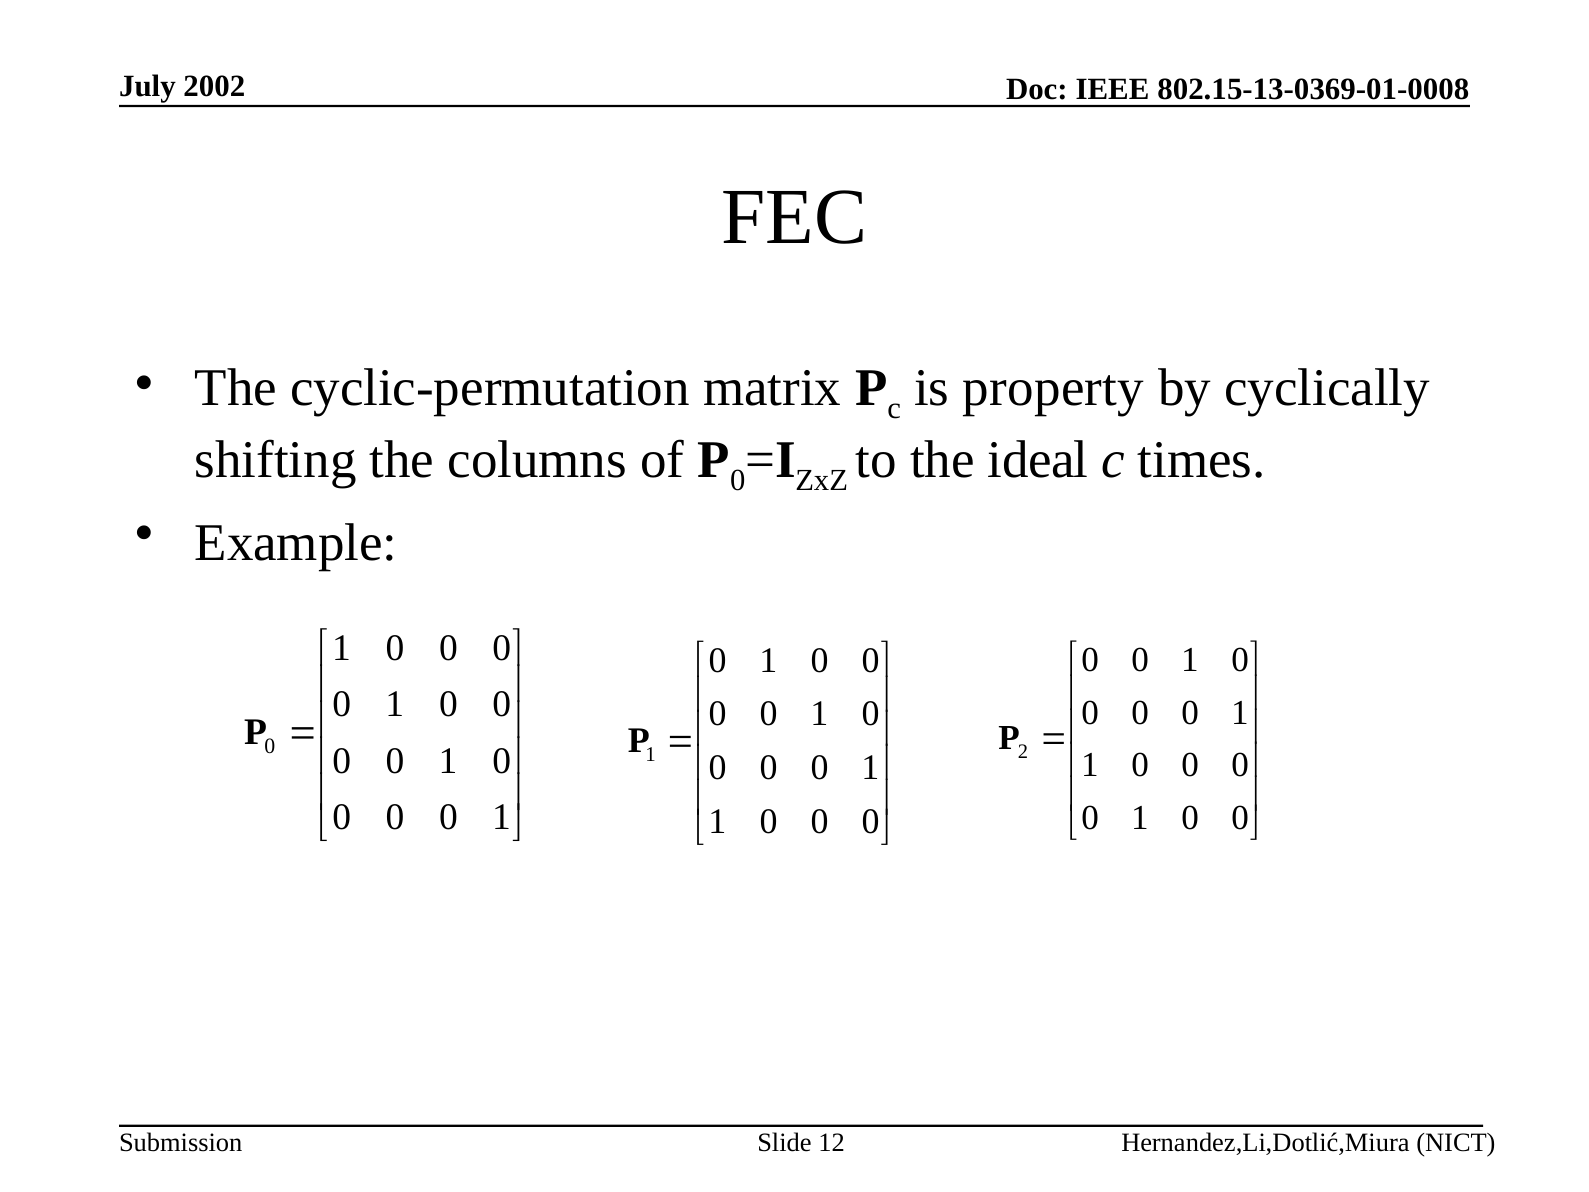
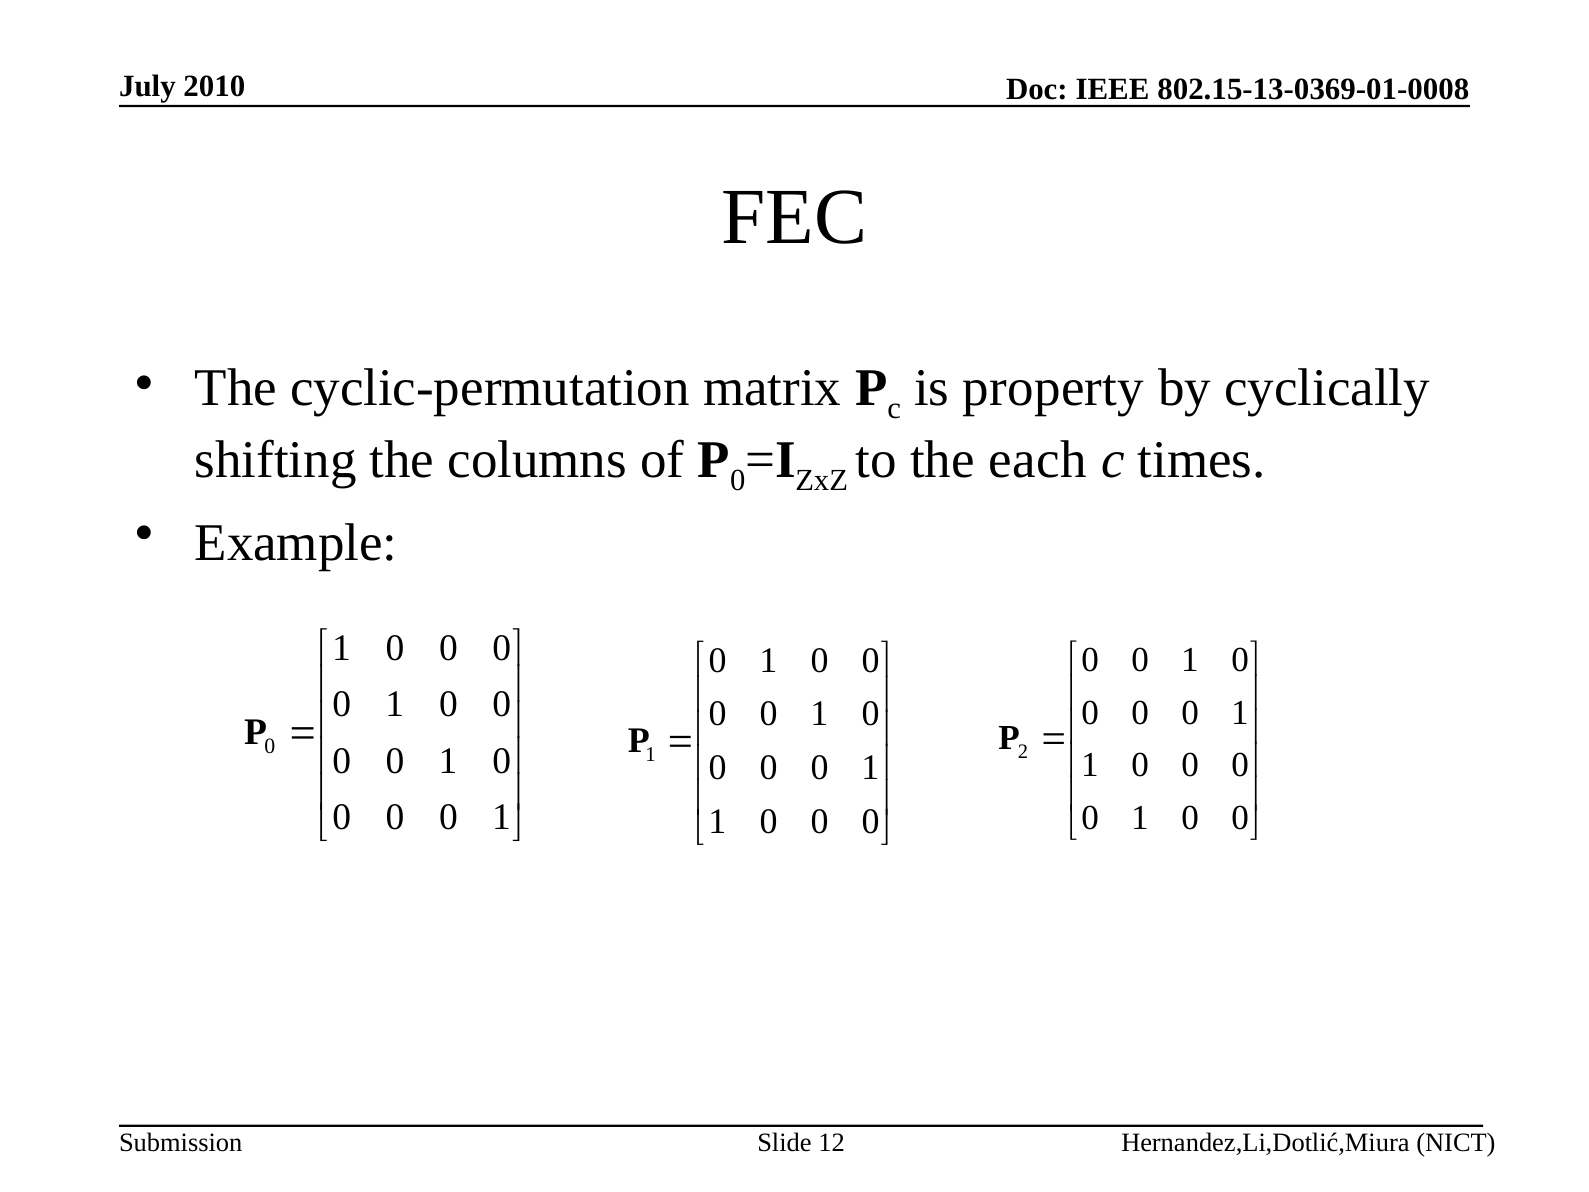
2002: 2002 -> 2010 (214, 87)
ideal: ideal -> each (1038, 460)
